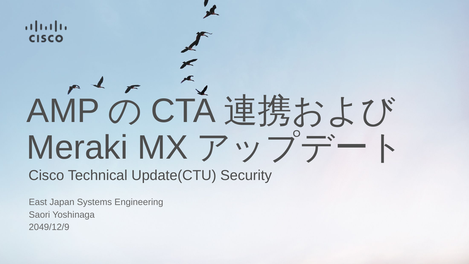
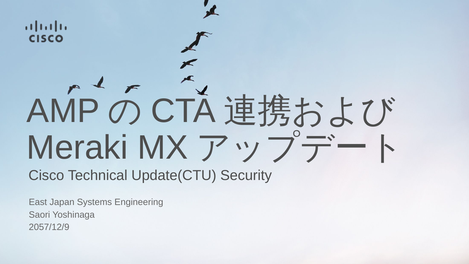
2049/12/9: 2049/12/9 -> 2057/12/9 (49, 227)
